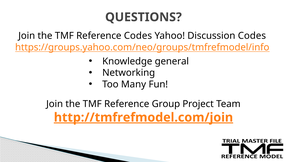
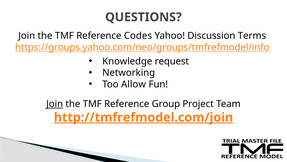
Discussion Codes: Codes -> Terms (252, 36)
general: general -> request (172, 61)
Many: Many -> Allow (134, 84)
Join underline: none -> present (55, 104)
